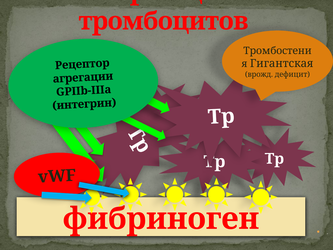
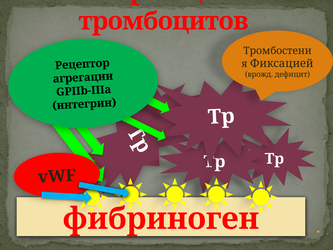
Гигантская: Гигантская -> Фиксацией (282, 63)
